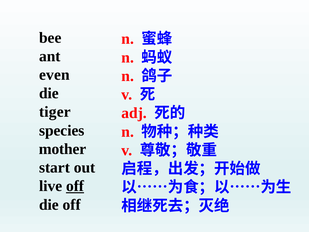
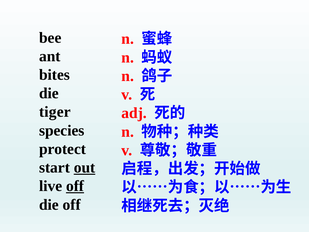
even: even -> bites (55, 75)
mother: mother -> protect (63, 149)
out underline: none -> present (85, 167)
